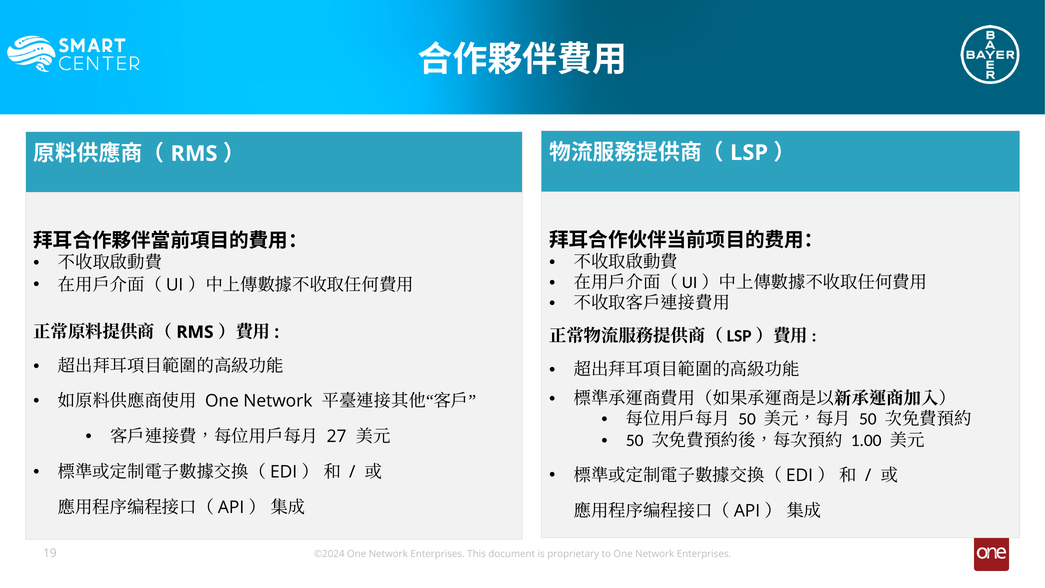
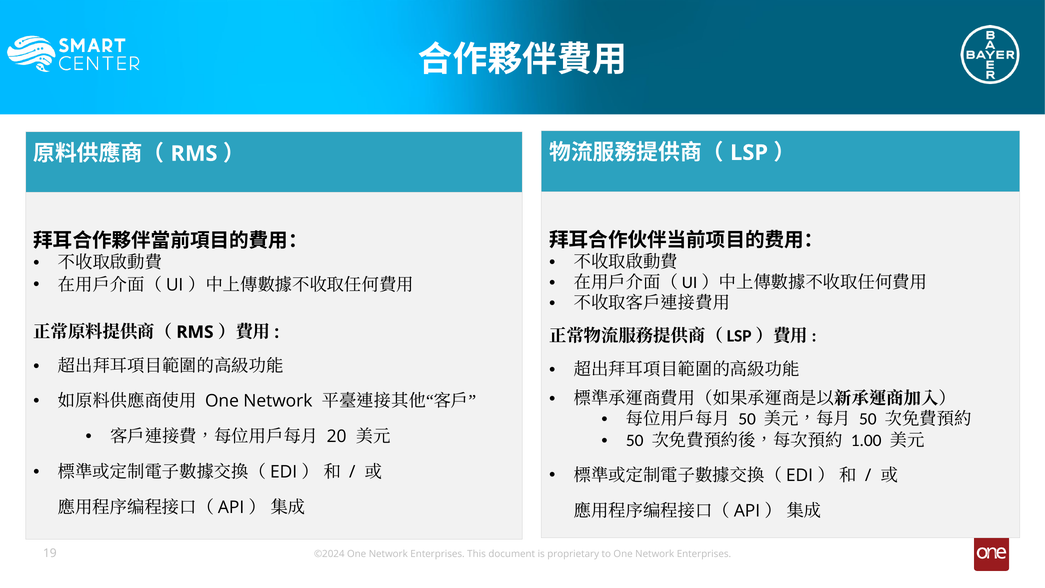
27: 27 -> 20 (337, 437)
